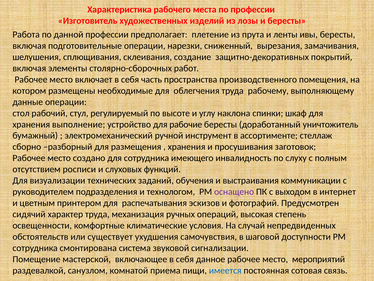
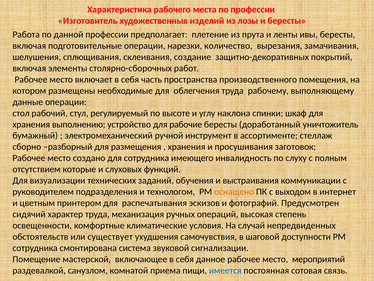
сниженный: сниженный -> количество (228, 46)
выполнение: выполнение -> выполнению (79, 124)
росписи: росписи -> которые (79, 169)
оснащено colour: purple -> orange (234, 192)
